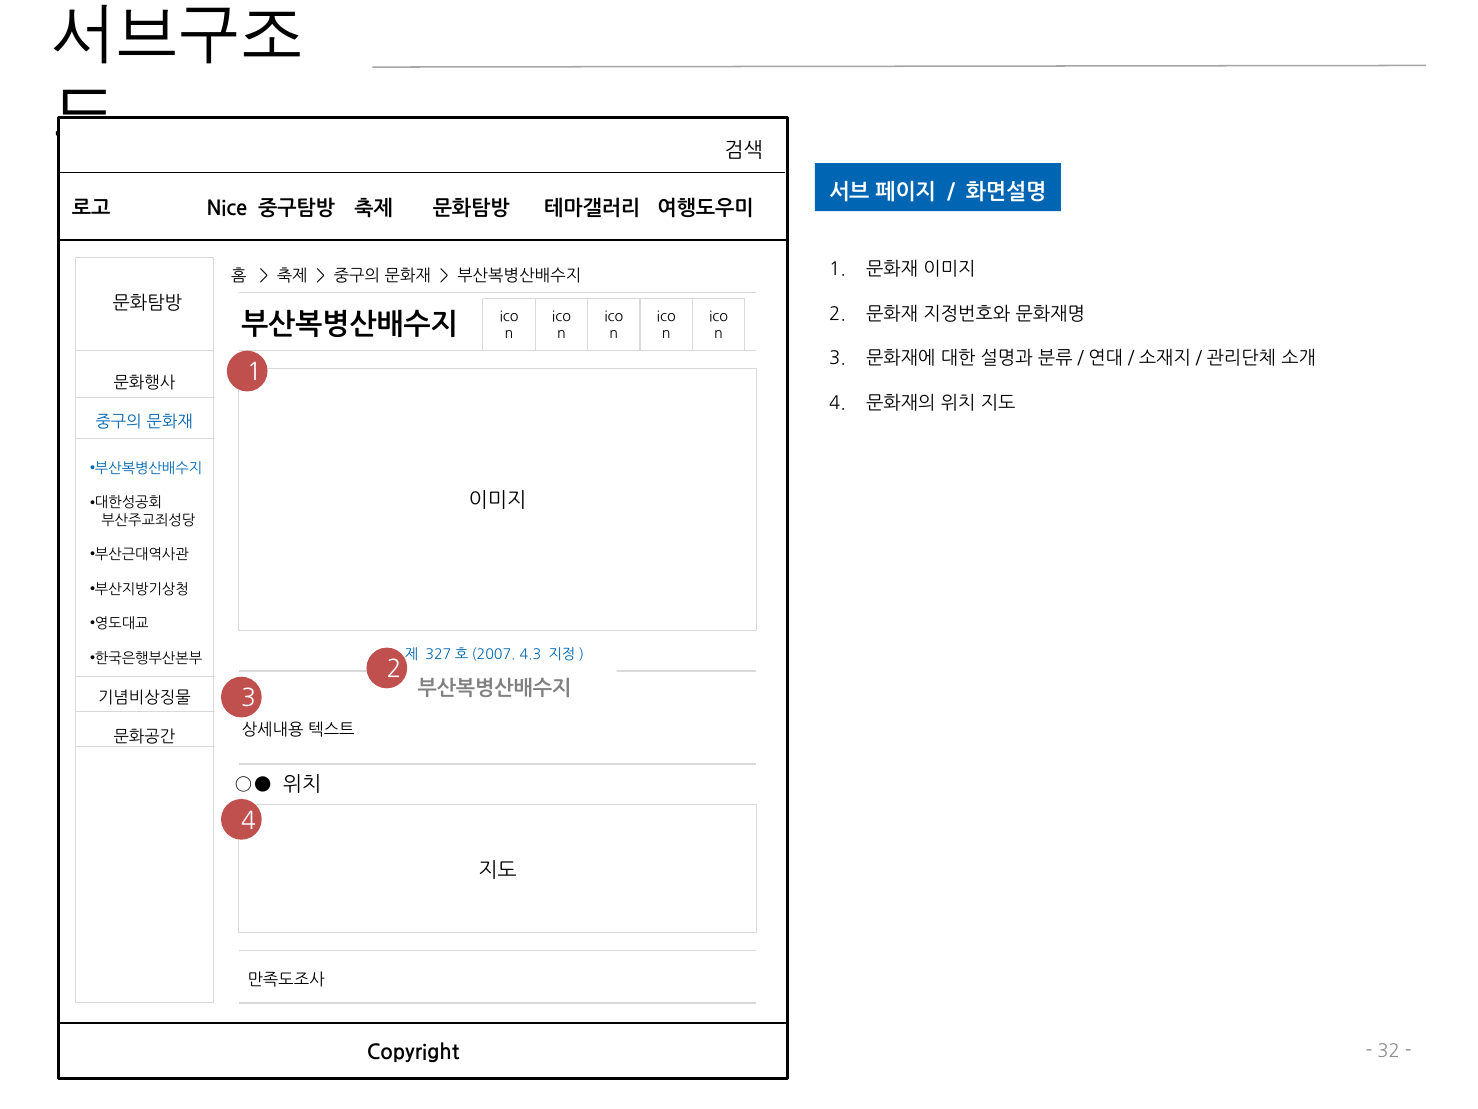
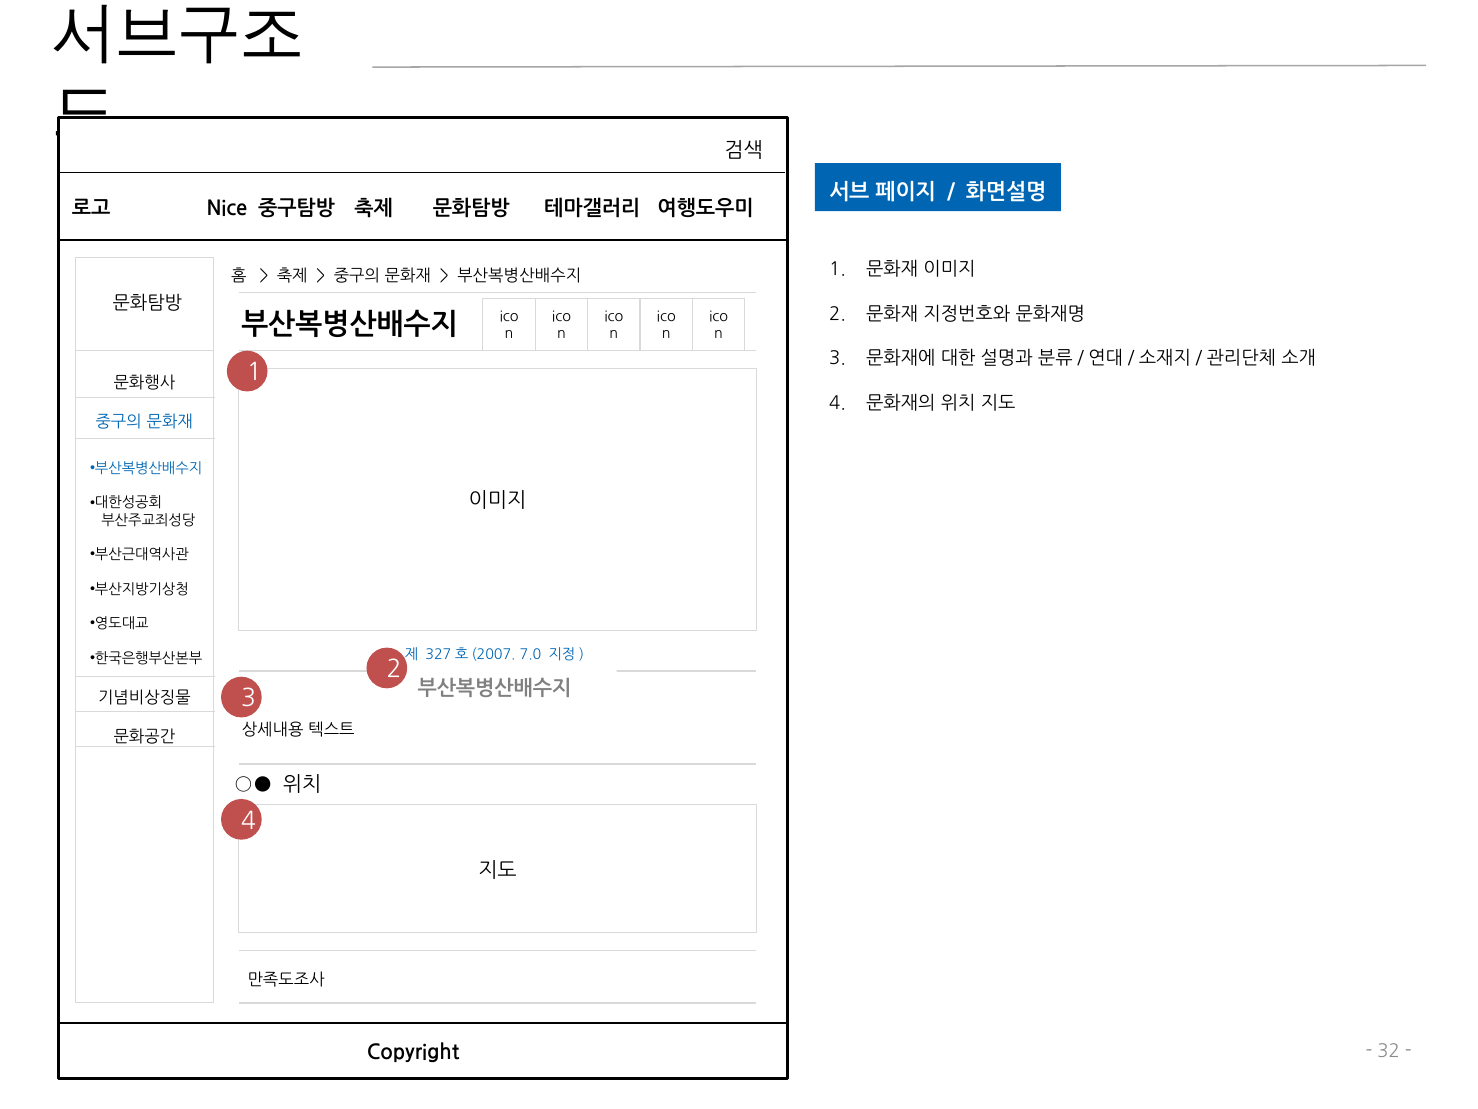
4.3: 4.3 -> 7.0 (530, 654)
